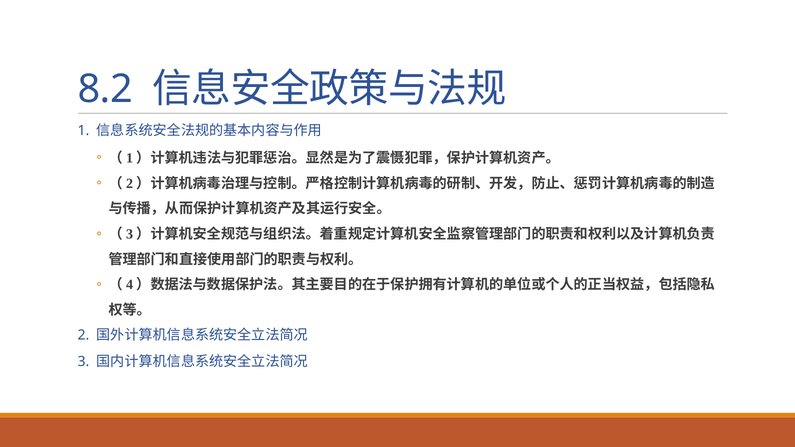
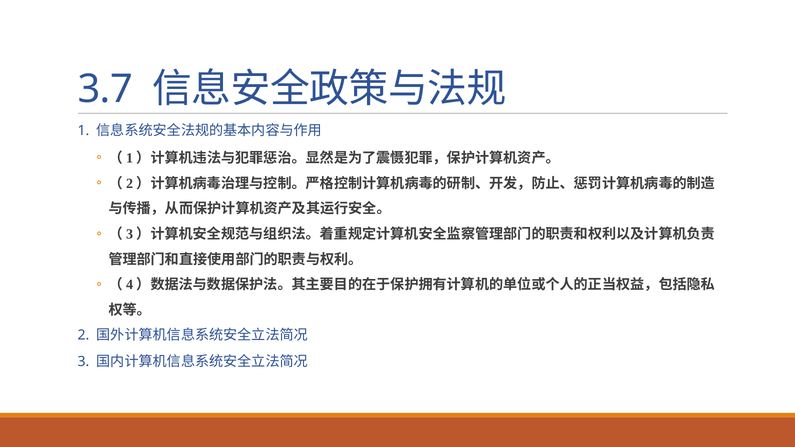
8.2: 8.2 -> 3.7 (105, 89)
